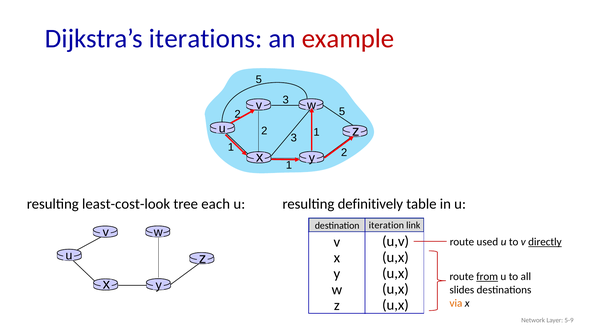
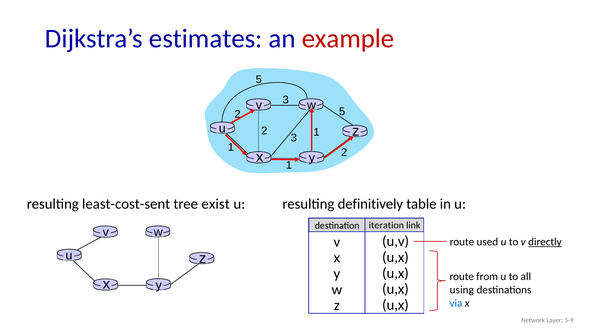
iterations: iterations -> estimates (206, 39)
least-cost-look: least-cost-look -> least-cost-sent (126, 204)
each: each -> exist (216, 204)
from underline: present -> none (487, 277)
slides: slides -> using (462, 290)
via colour: orange -> blue (456, 303)
